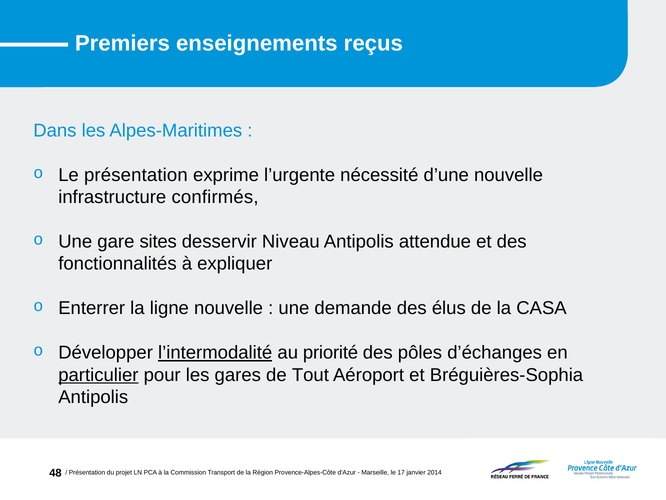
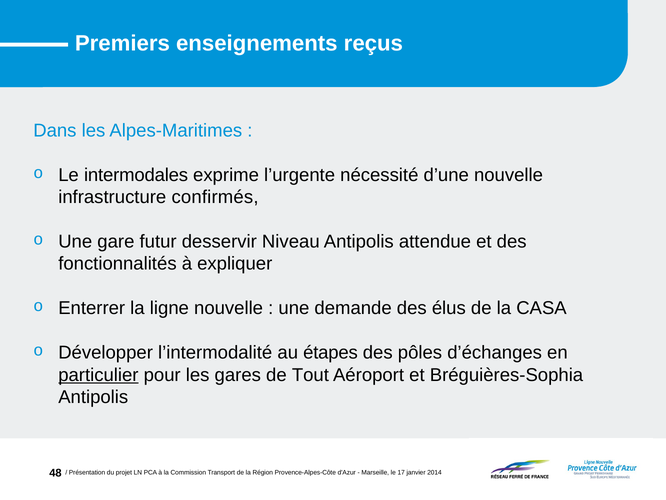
Le présentation: présentation -> intermodales (136, 175)
sites: sites -> futur (158, 241)
l’intermodalité underline: present -> none (215, 352)
priorité: priorité -> étapes (331, 352)
